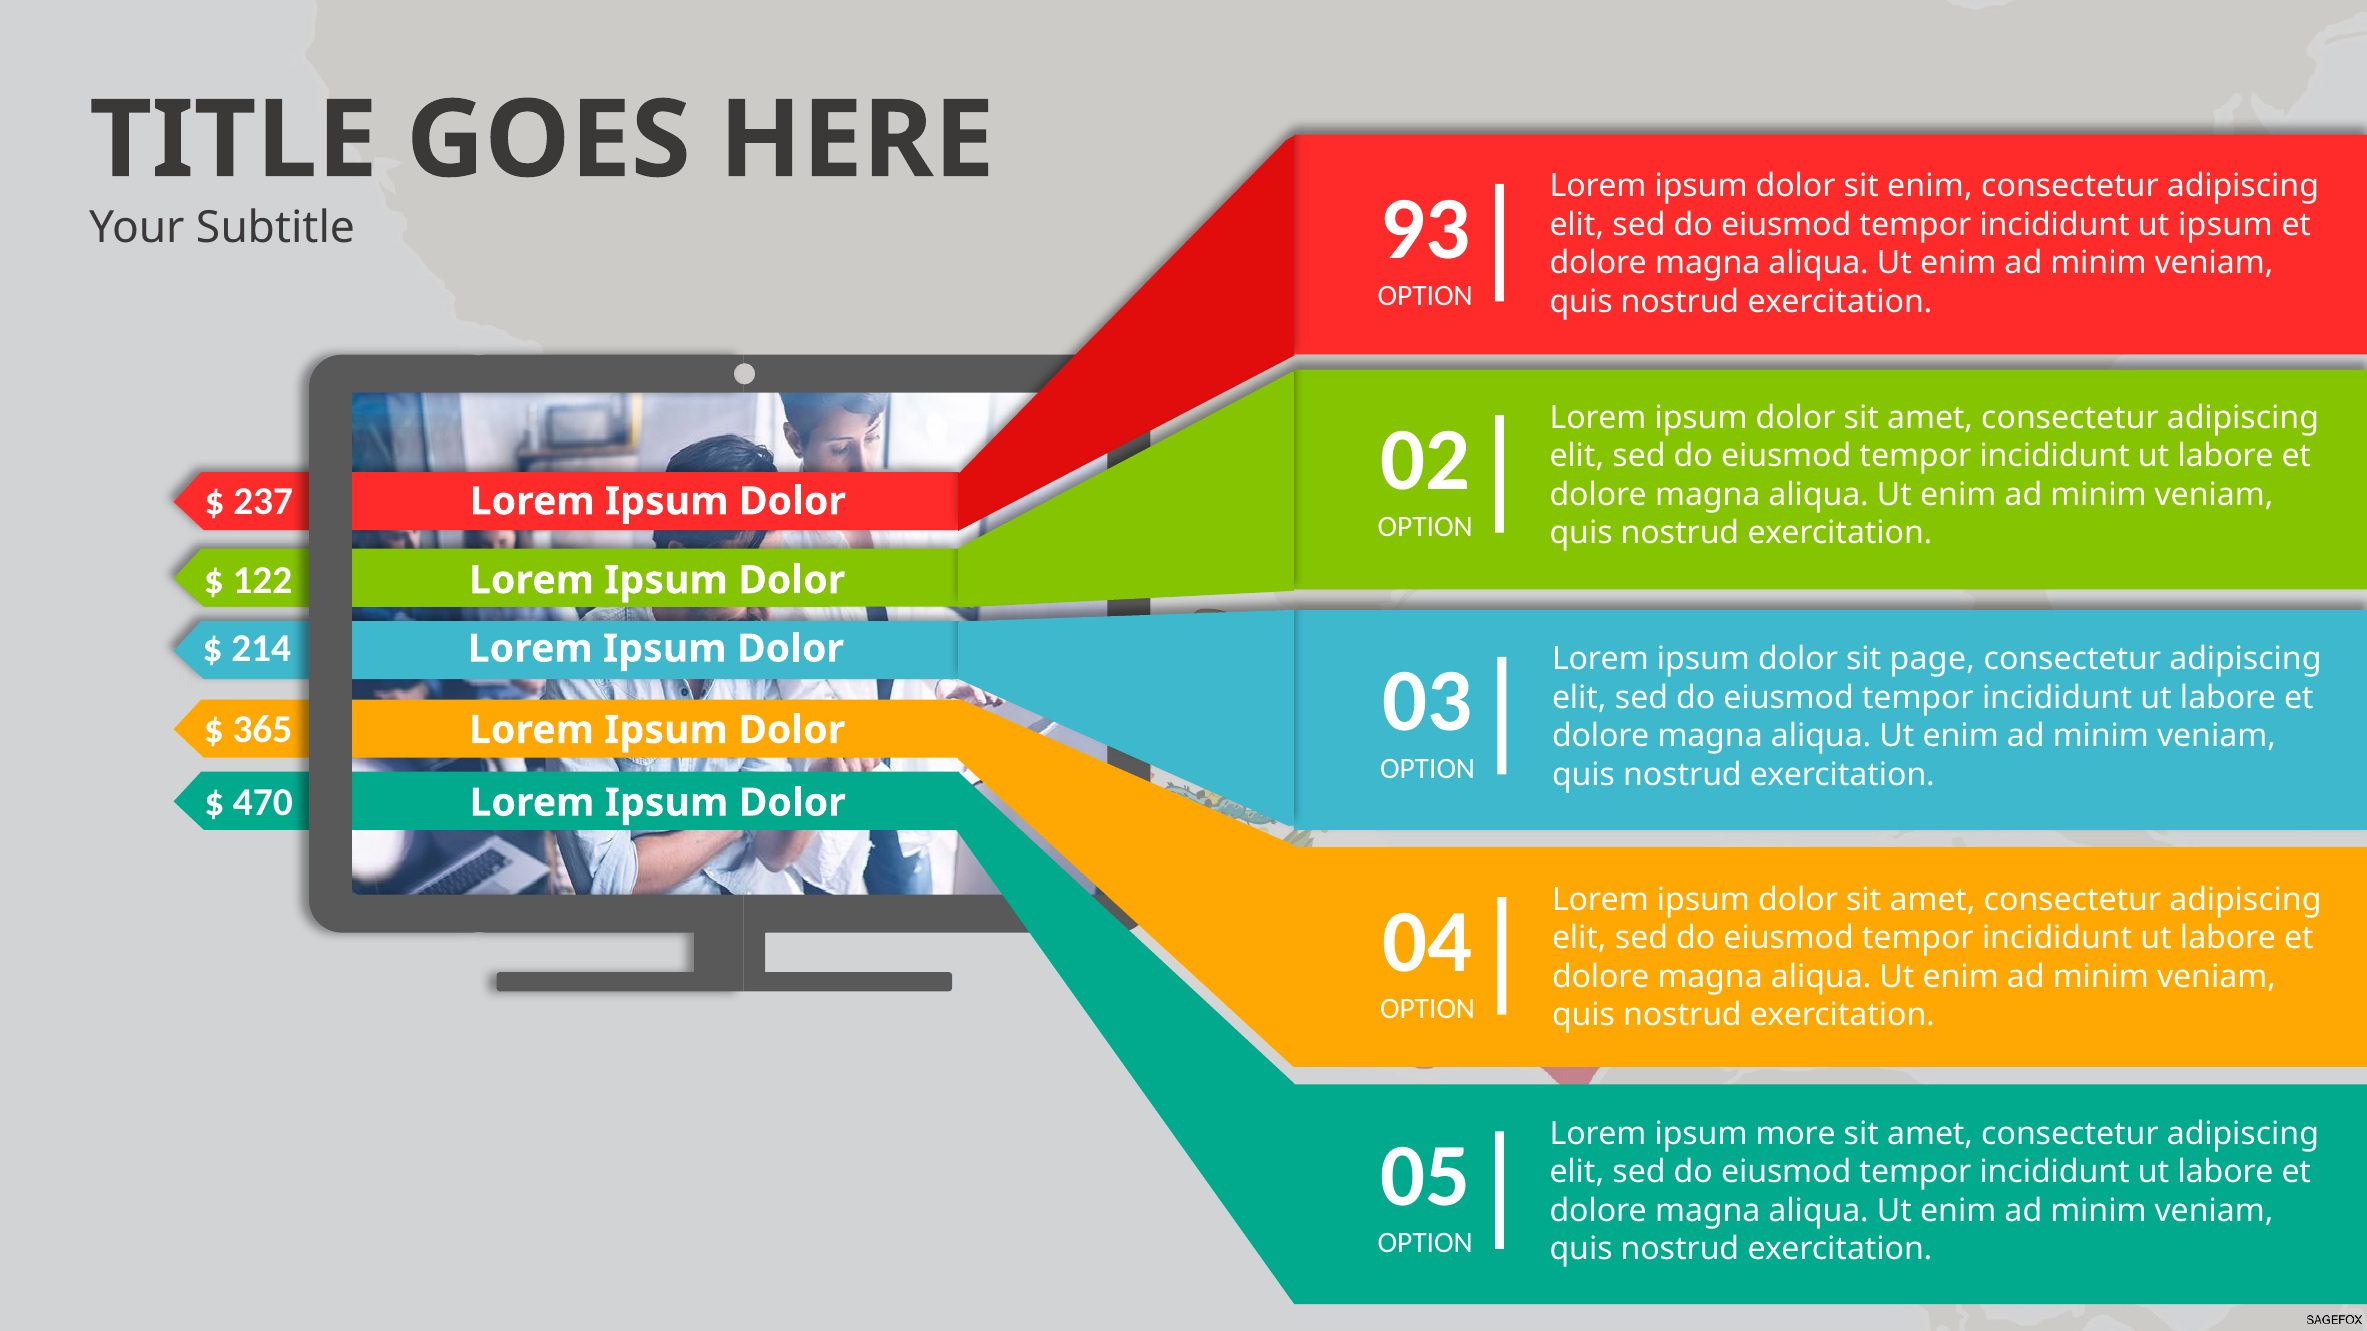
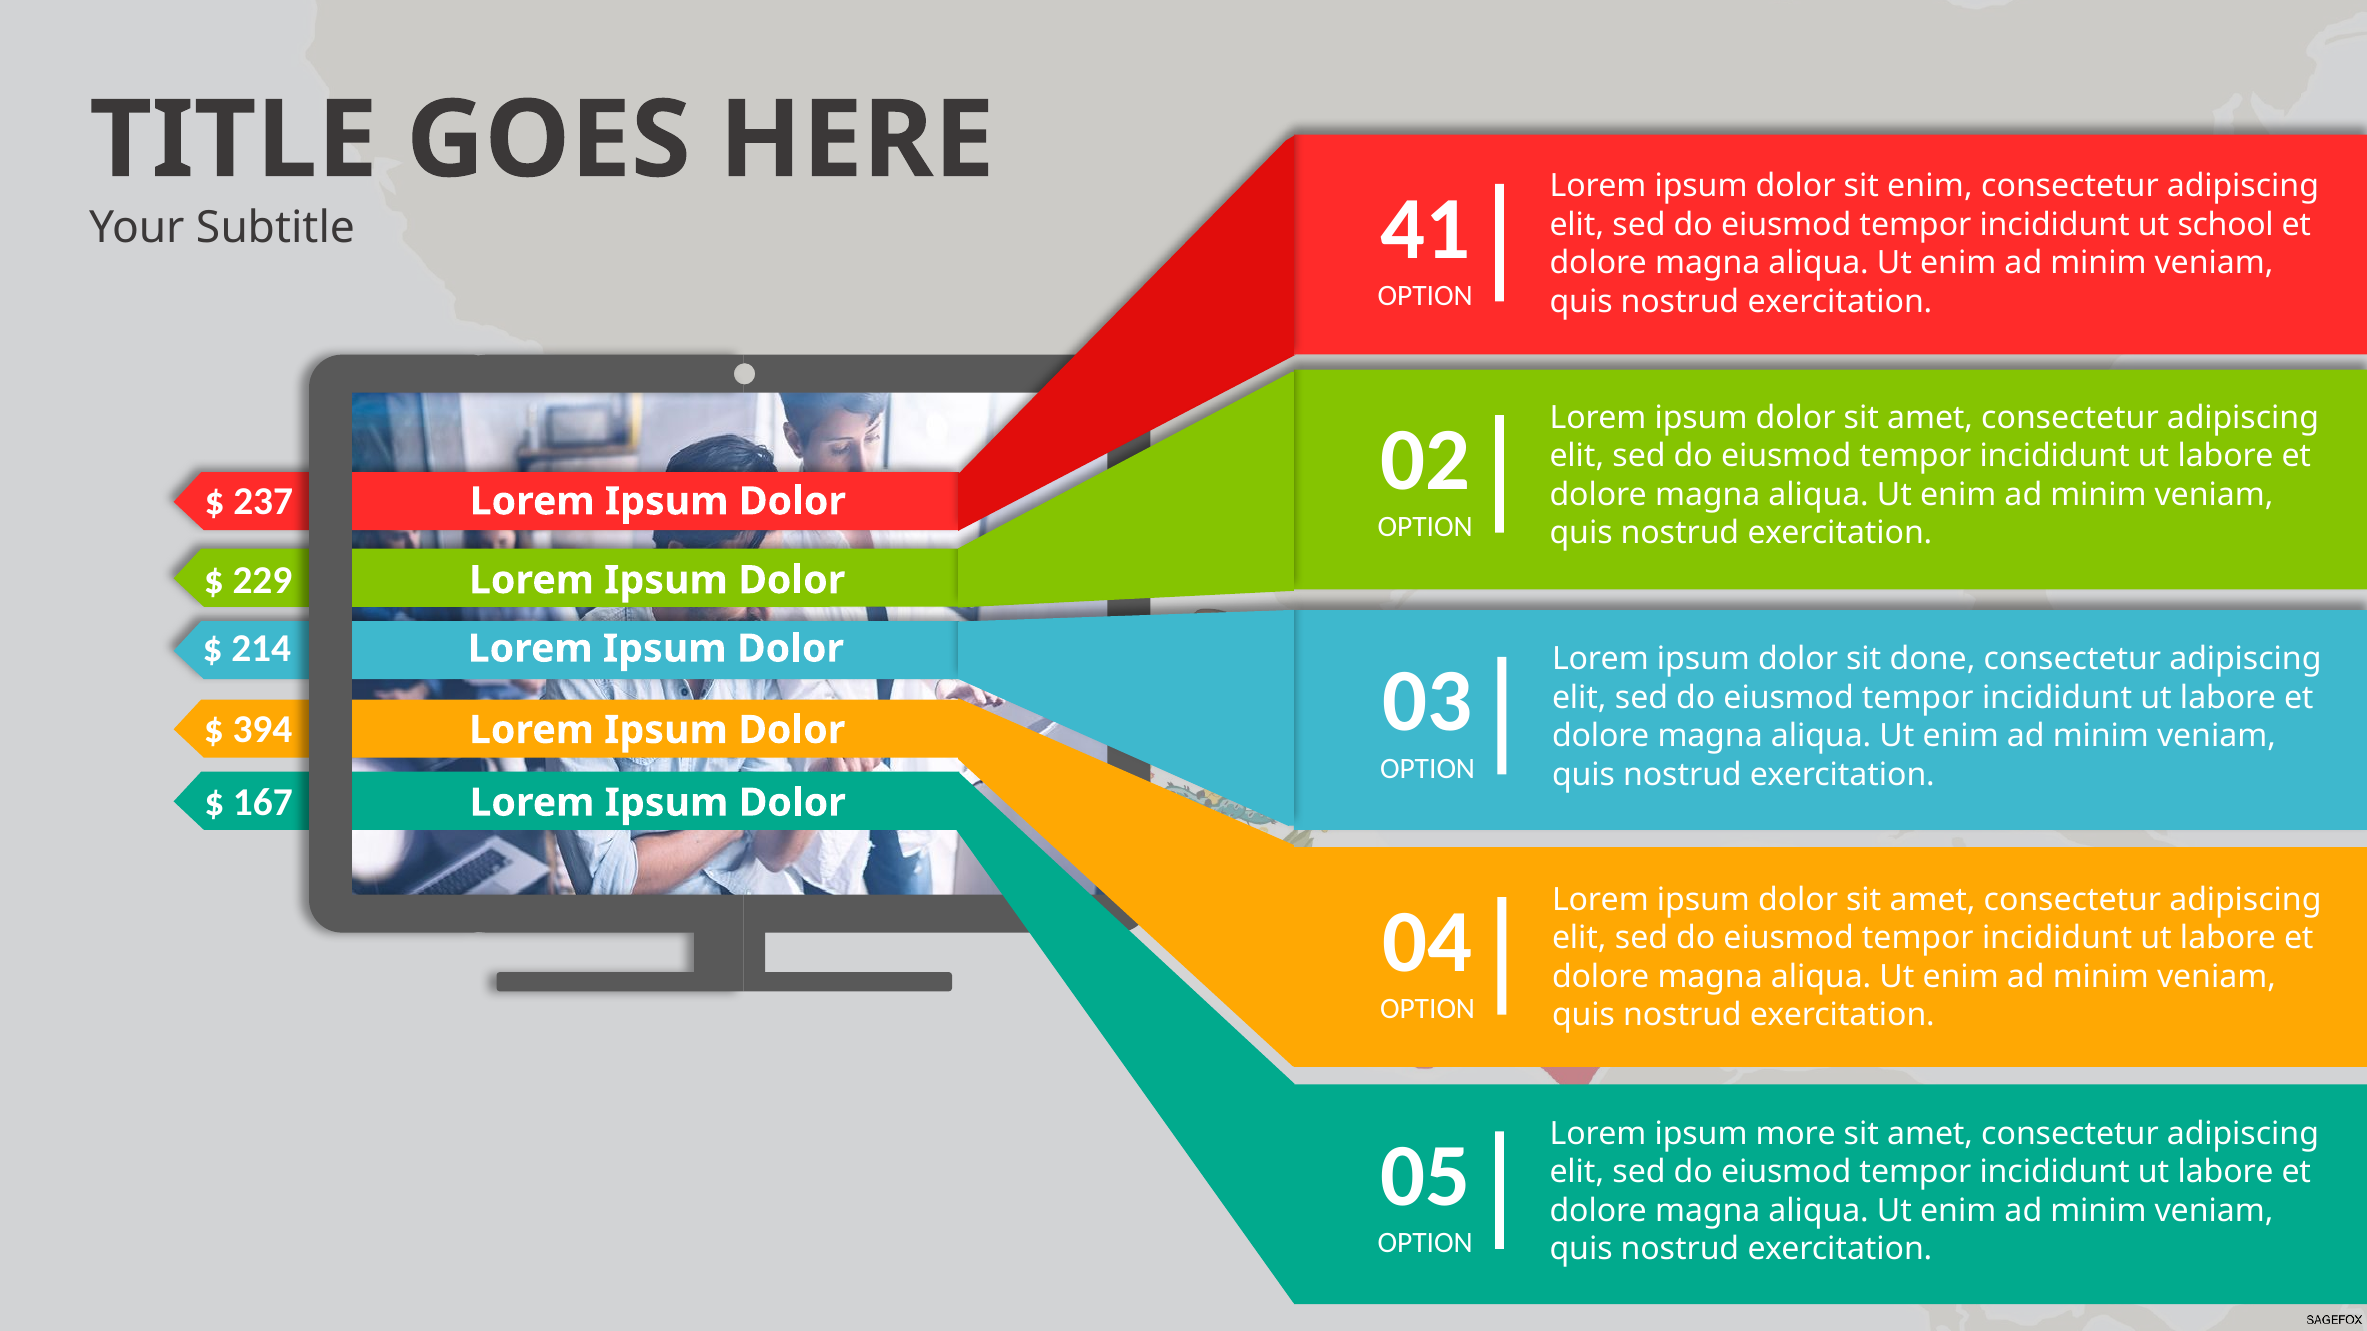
93: 93 -> 41 (1425, 229)
ut ipsum: ipsum -> school (2226, 225)
122: 122 -> 229 (262, 580)
page: page -> done (1932, 660)
365: 365 -> 394 (262, 730)
470: 470 -> 167 (263, 803)
